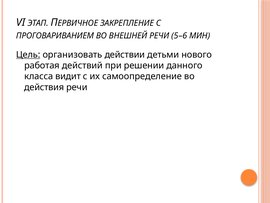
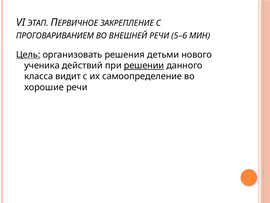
действии: действии -> решения (125, 55)
работая: работая -> ученика (42, 65)
решении underline: none -> present (144, 65)
действия: действия -> хорошие (44, 87)
